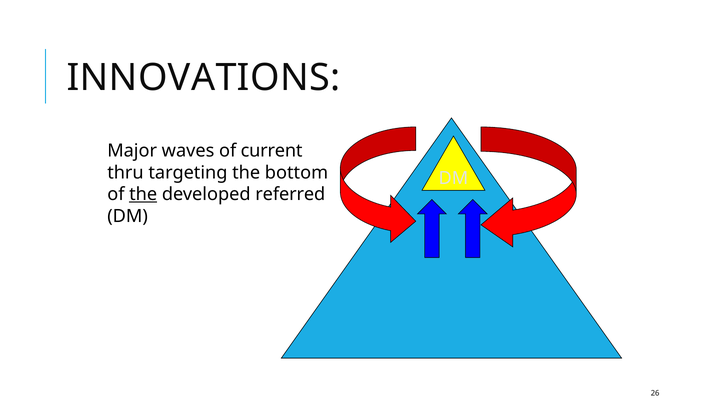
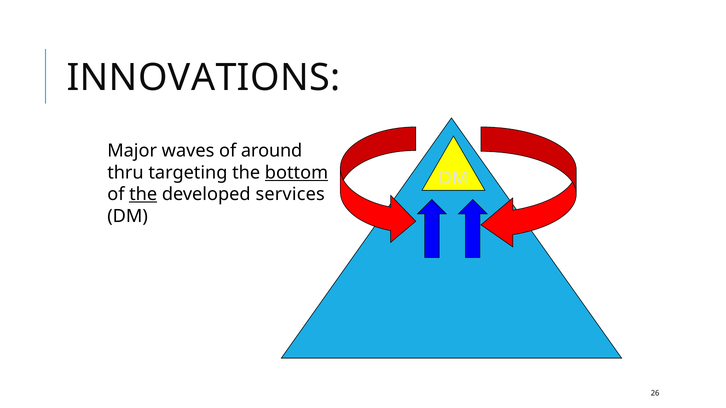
current: current -> around (272, 151)
bottom underline: none -> present (296, 173)
referred: referred -> services (290, 195)
